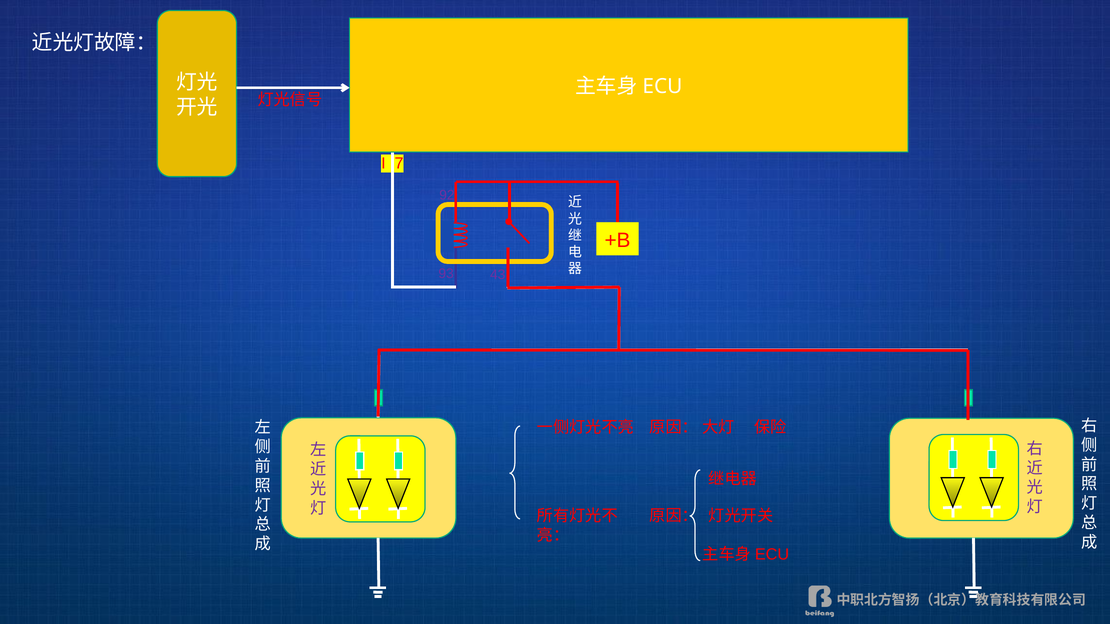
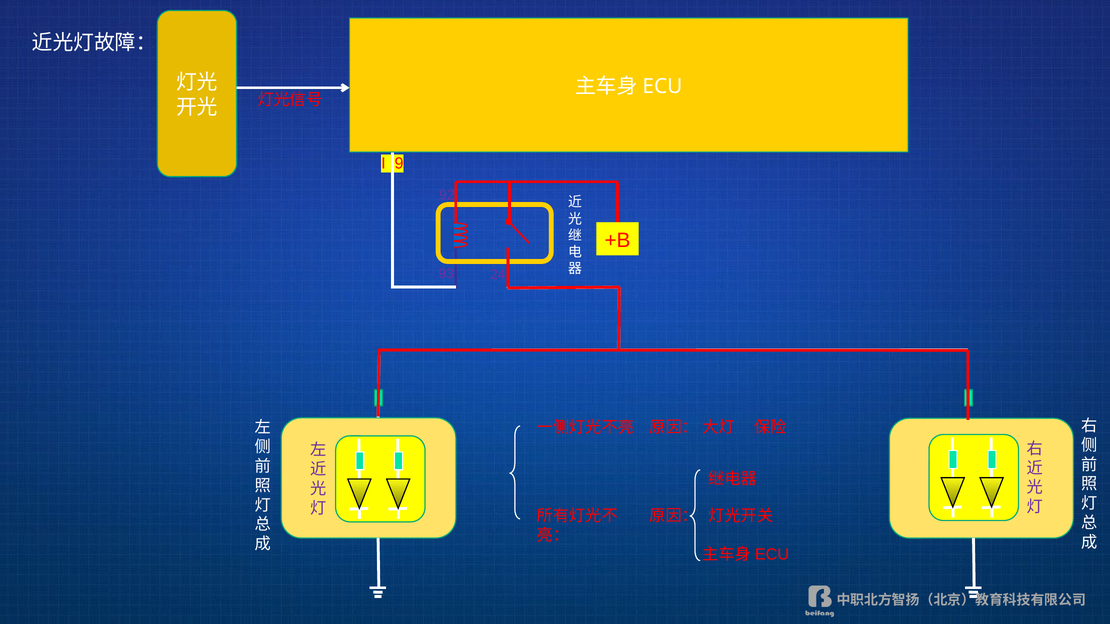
7: 7 -> 9 (399, 164)
43: 43 -> 24 (498, 275)
